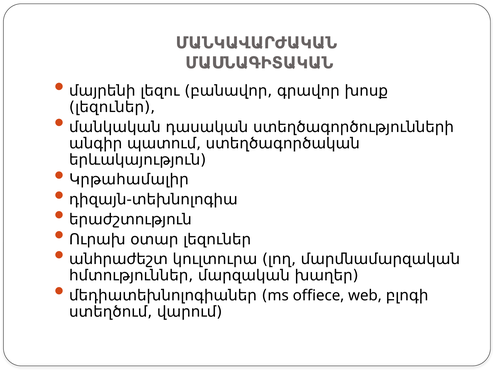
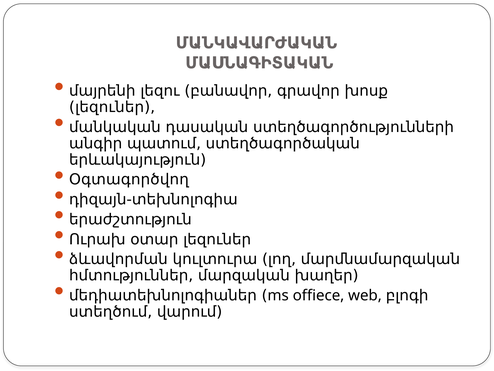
Կրթահամալիր: Կրթահամալիր -> Օգտագործվող (129, 179)
անհրաժեշտ: անհրաժեշտ -> ձևավորման (118, 259)
